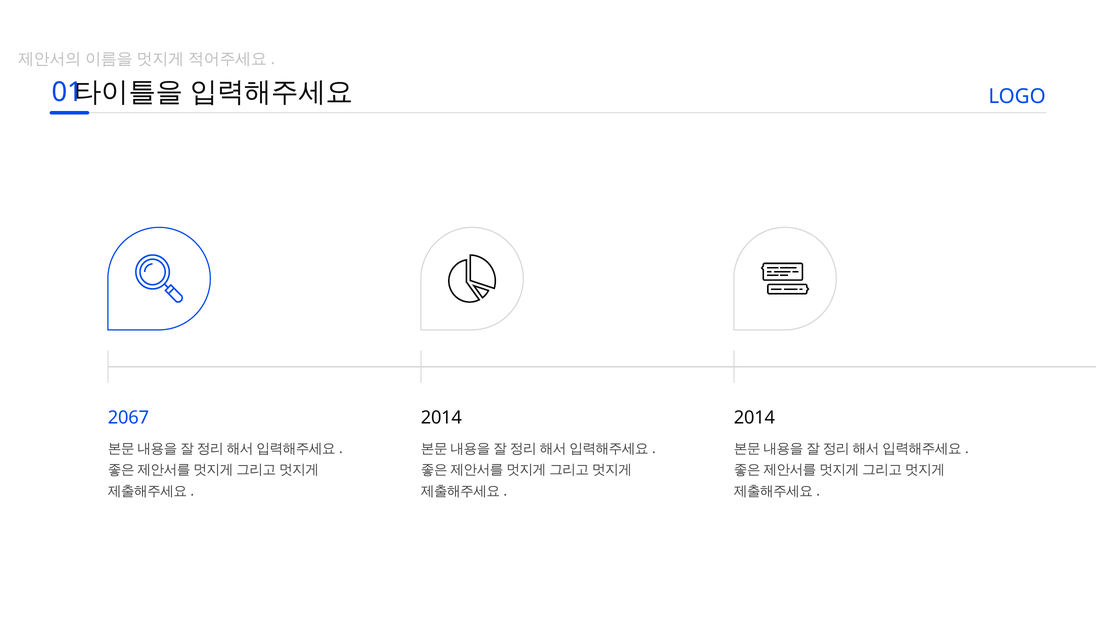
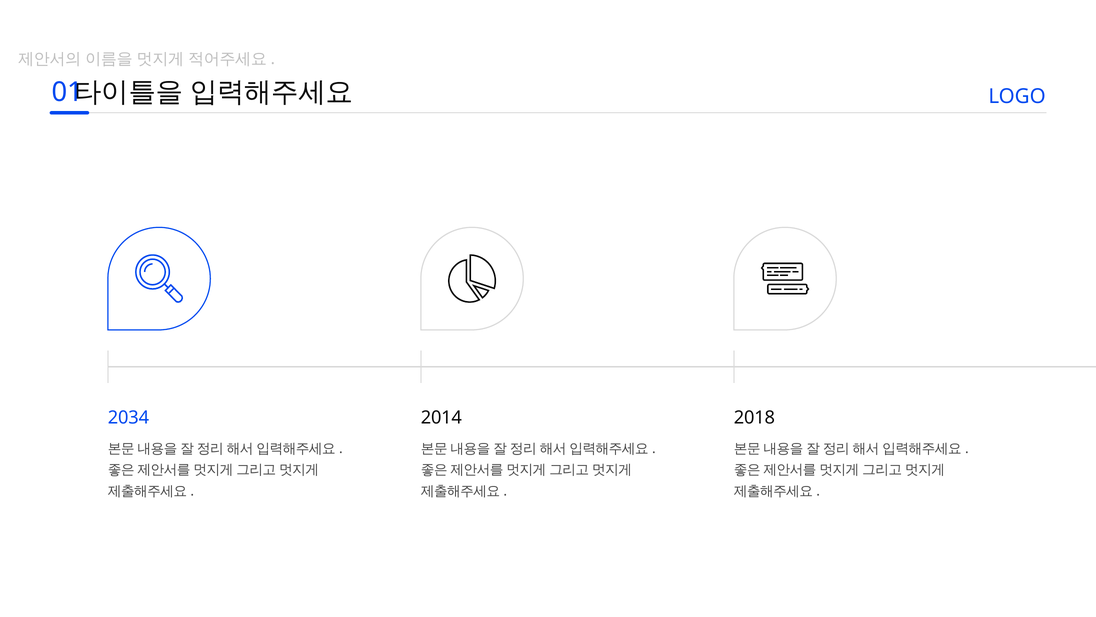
2067: 2067 -> 2034 (128, 417)
2014: 2014 -> 2018 (754, 417)
